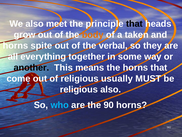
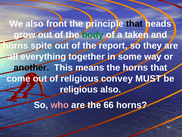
meet: meet -> front (57, 24)
body colour: orange -> green (93, 35)
verbal: verbal -> report (113, 46)
usually: usually -> convey (117, 78)
who colour: light blue -> pink (60, 105)
90: 90 -> 66 (109, 105)
